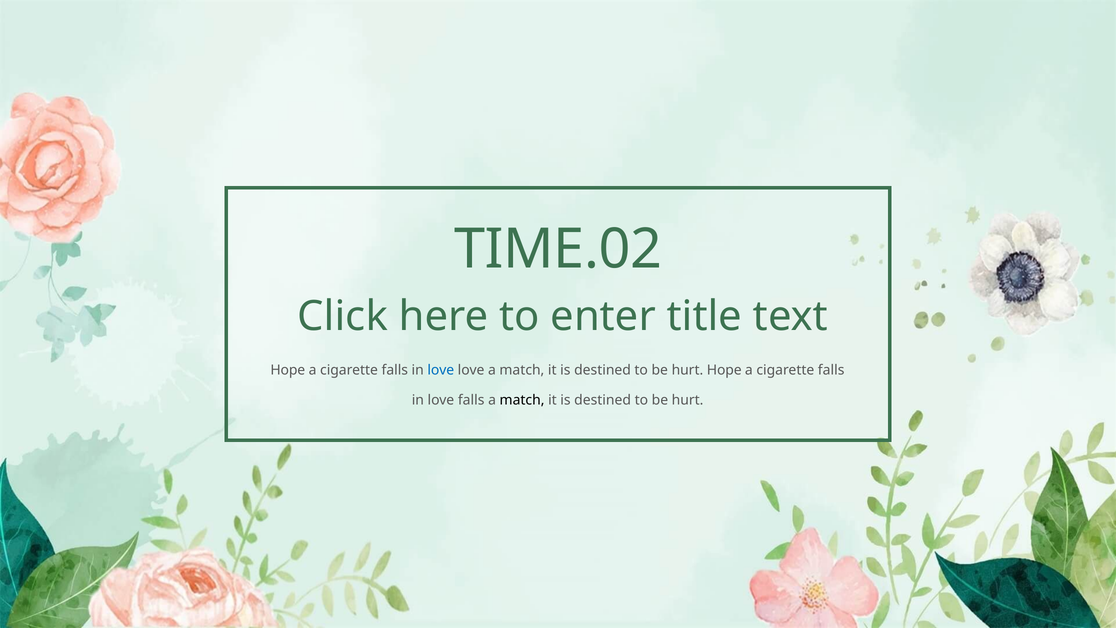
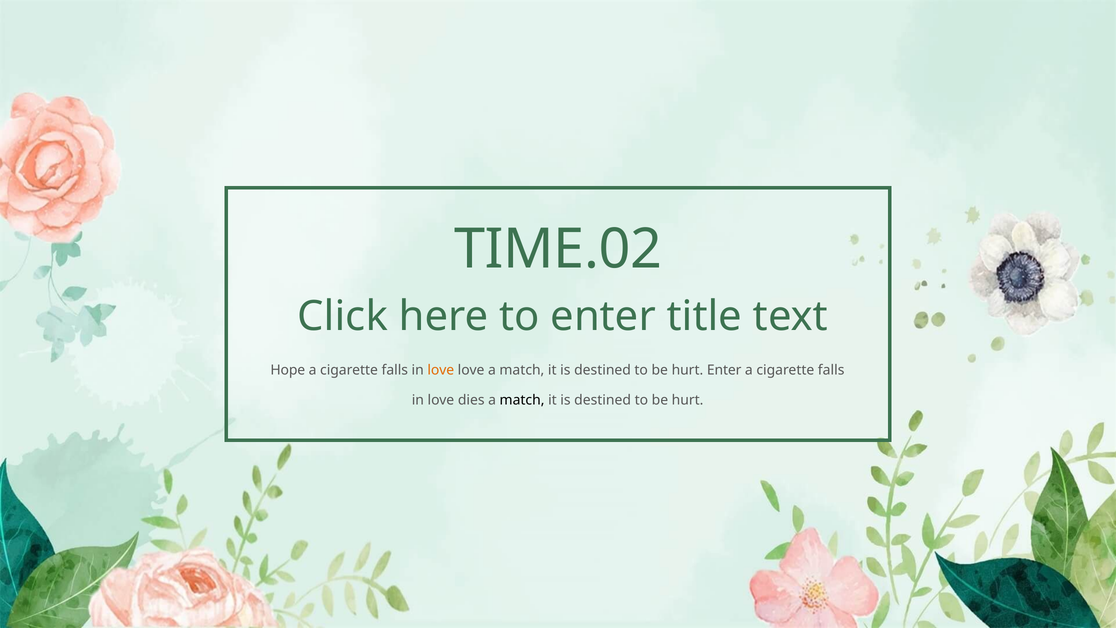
love colour: blue -> orange (441, 370)
hurt Hope: Hope -> Enter (724, 370)
love falls: falls -> dies (471, 400)
